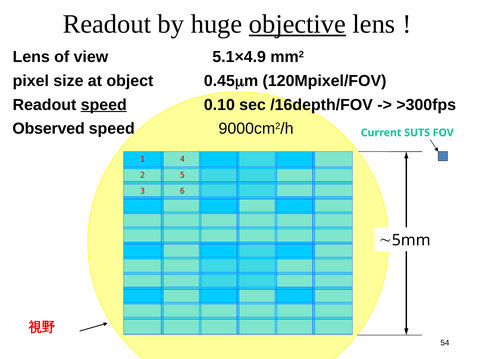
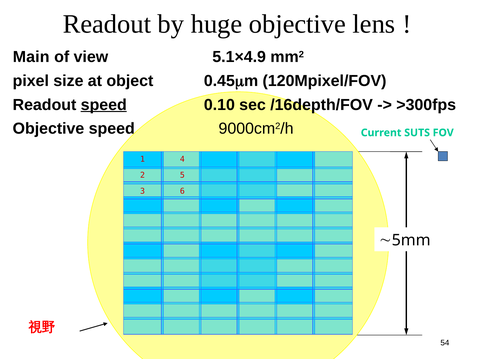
objective underline: present -> none (297, 24)
Lens: Lens -> Main (31, 57)
Observed: Observed -> Objective (48, 129)
